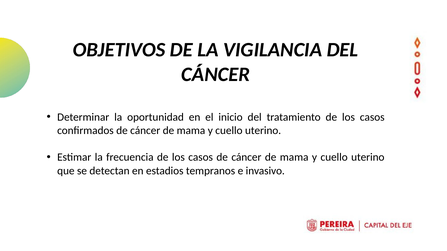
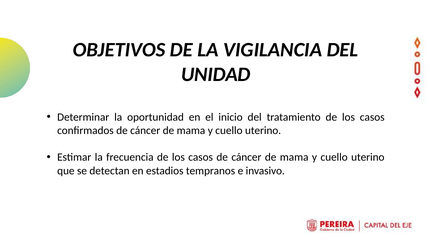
CÁNCER: CÁNCER -> UNIDAD (216, 74)
